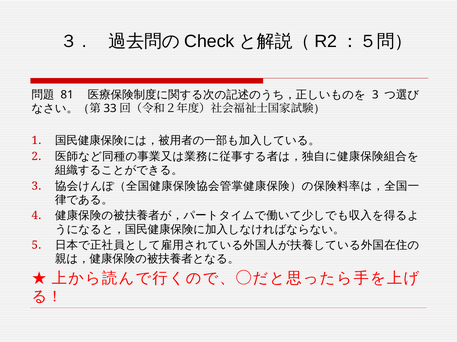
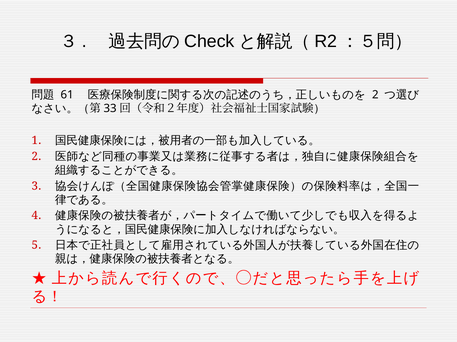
81: 81 -> 61 (67, 95)
3: 3 -> 2 (375, 95)
